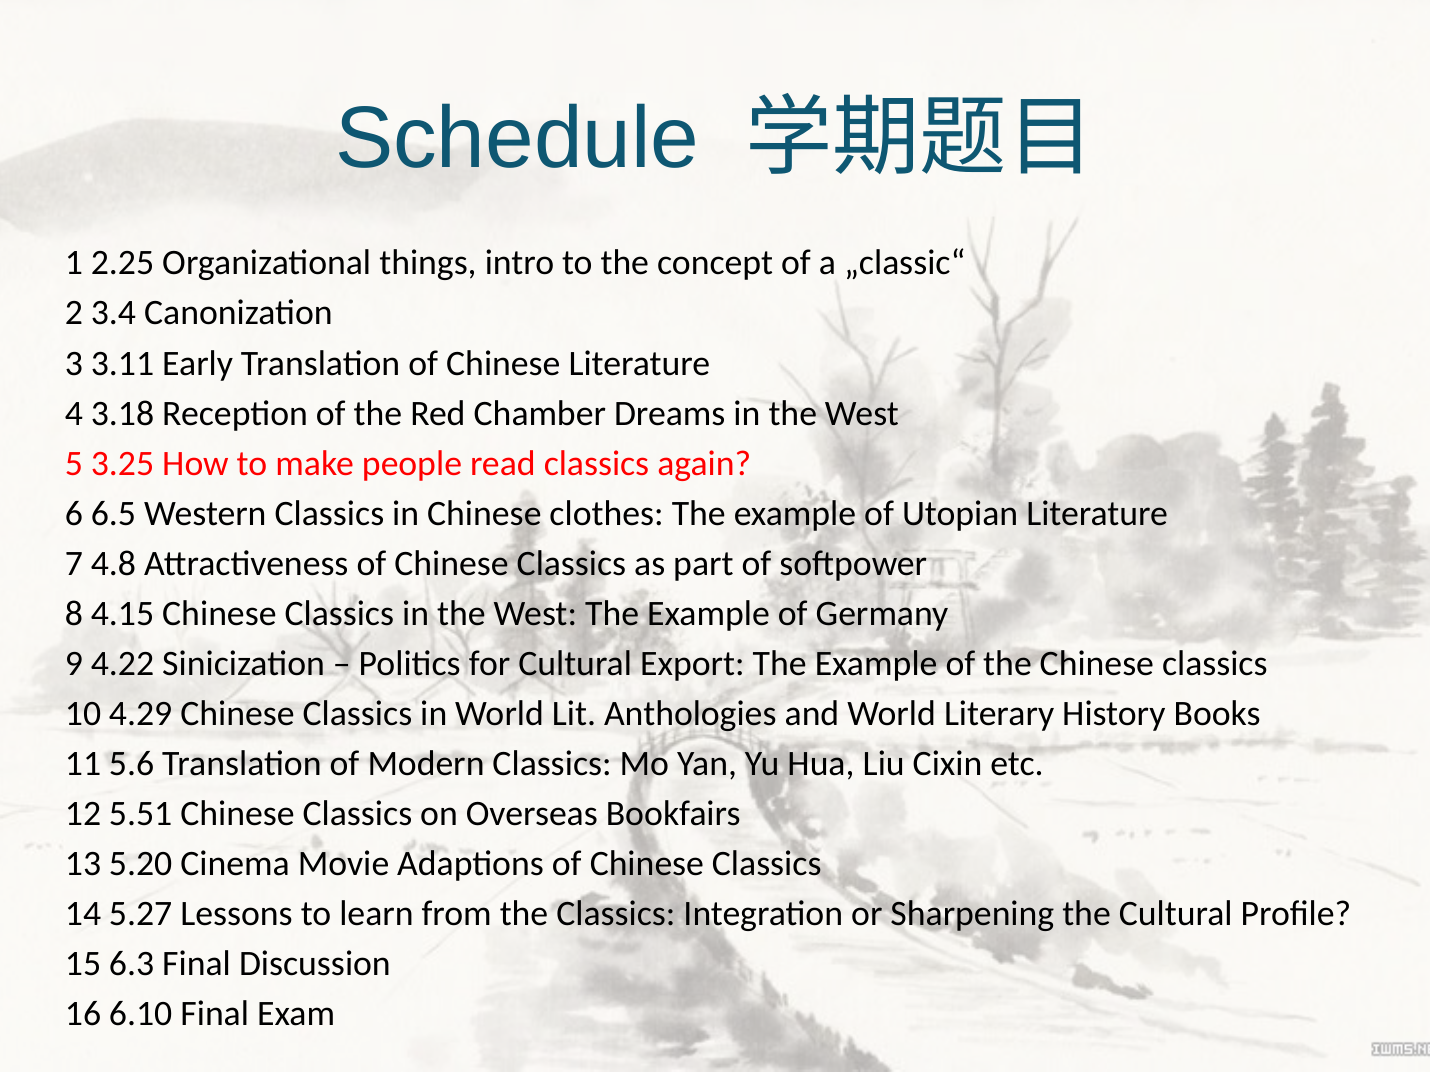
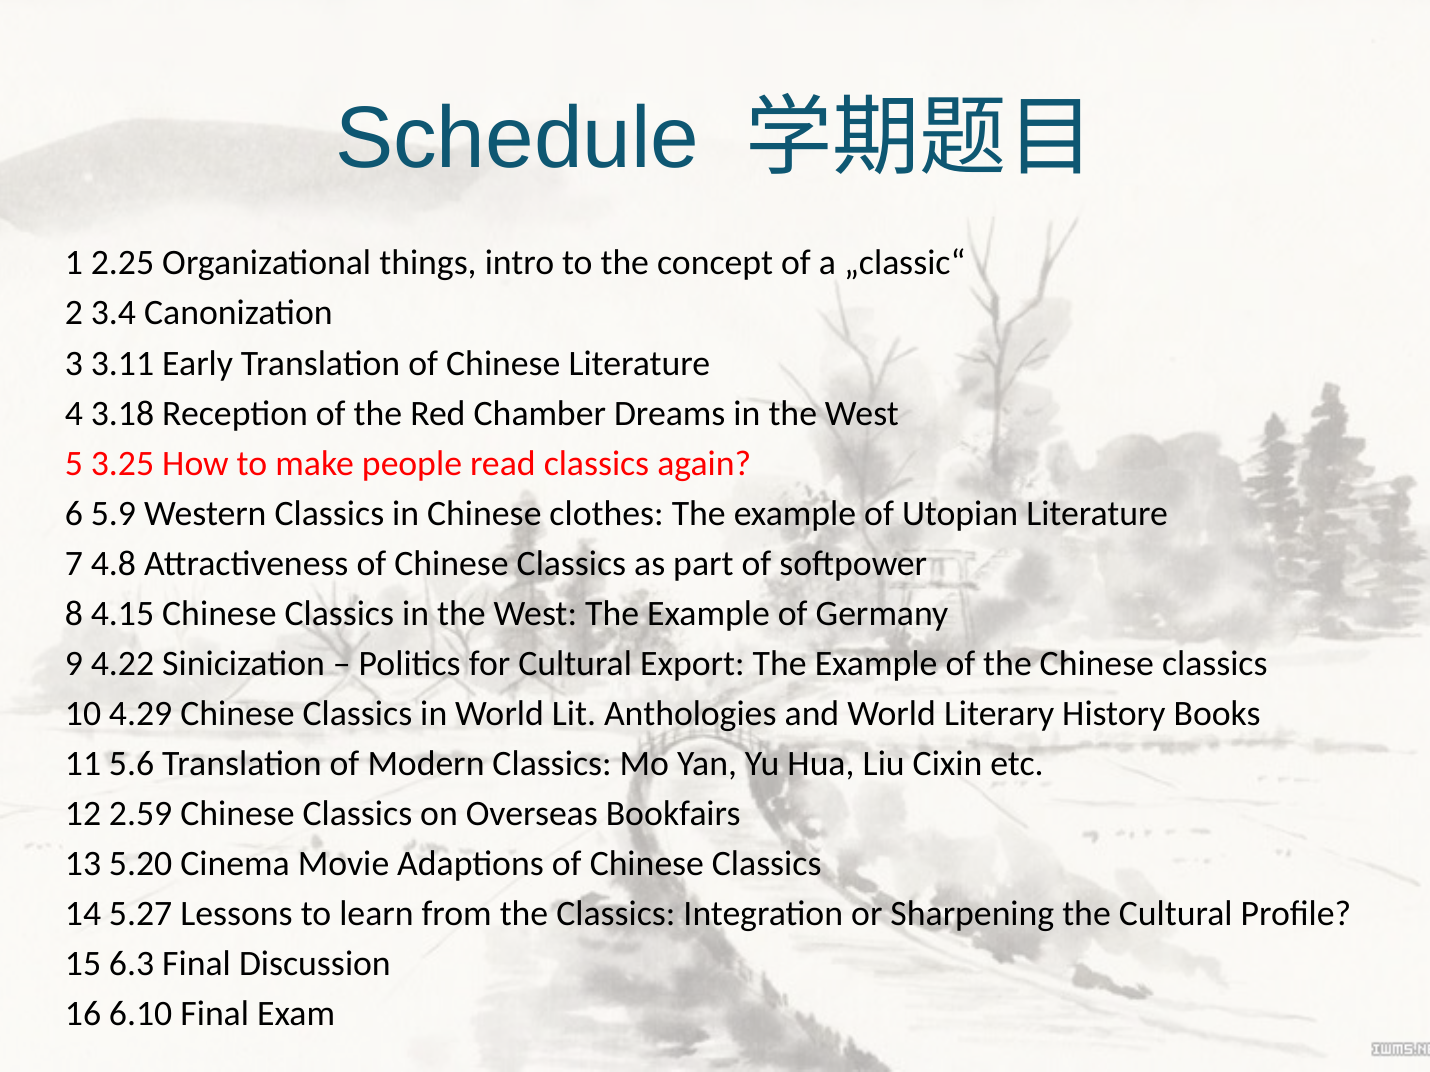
6.5: 6.5 -> 5.9 (113, 514)
5.51: 5.51 -> 2.59 (141, 814)
